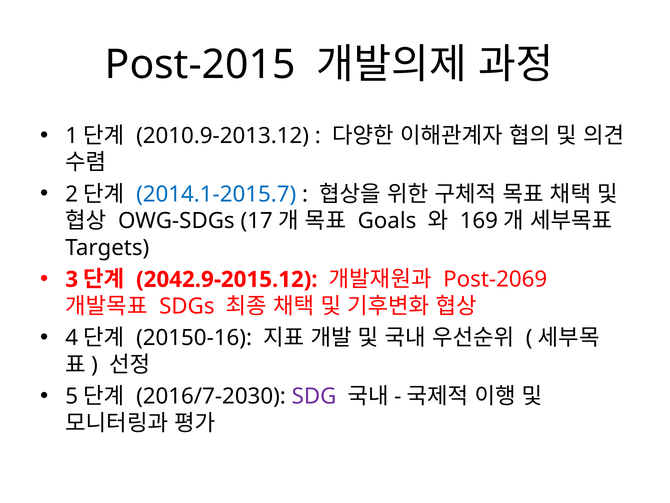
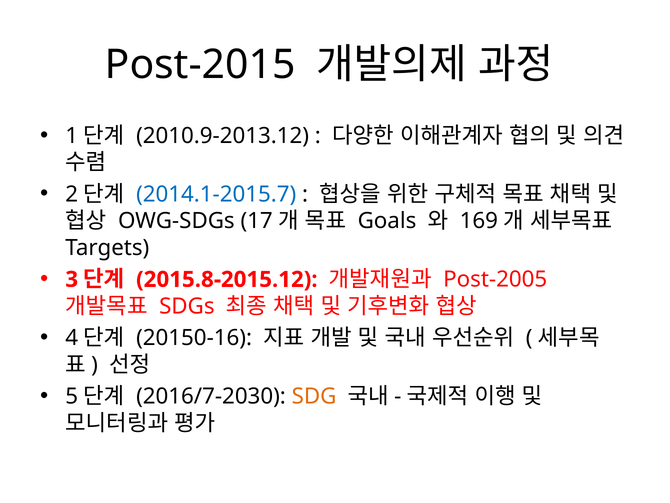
2042.9-2015.12: 2042.9-2015.12 -> 2015.8-2015.12 (227, 279)
Post-2069: Post-2069 -> Post-2005 (495, 279)
SDG colour: purple -> orange (314, 396)
